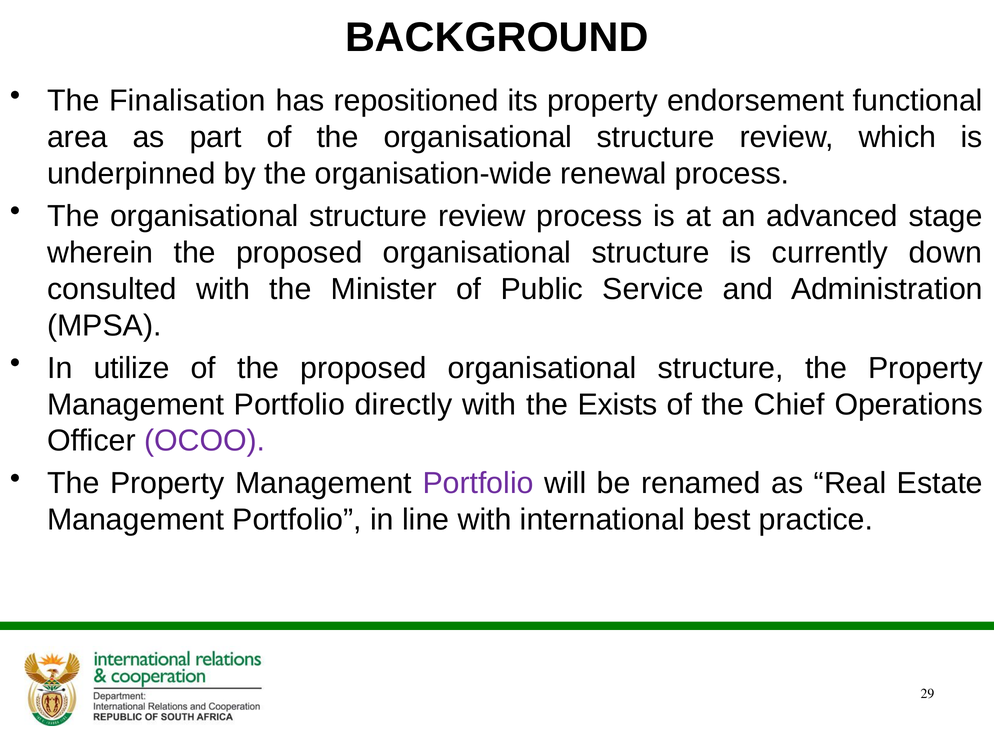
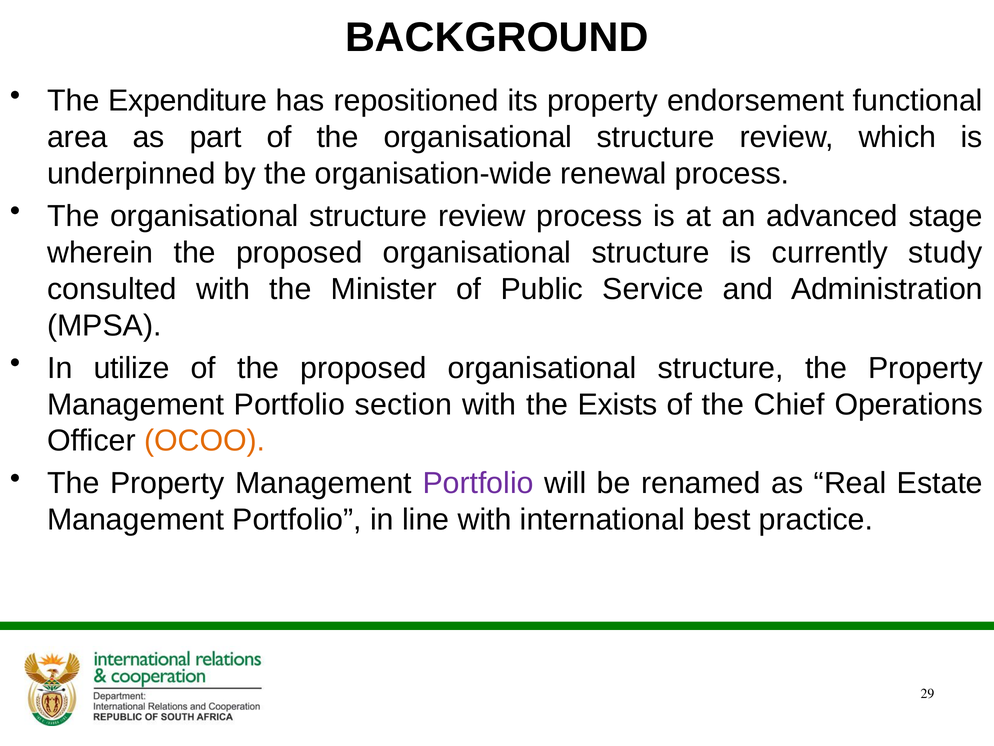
Finalisation: Finalisation -> Expenditure (188, 101)
down: down -> study (945, 252)
directly: directly -> section (404, 404)
OCOO colour: purple -> orange (205, 441)
